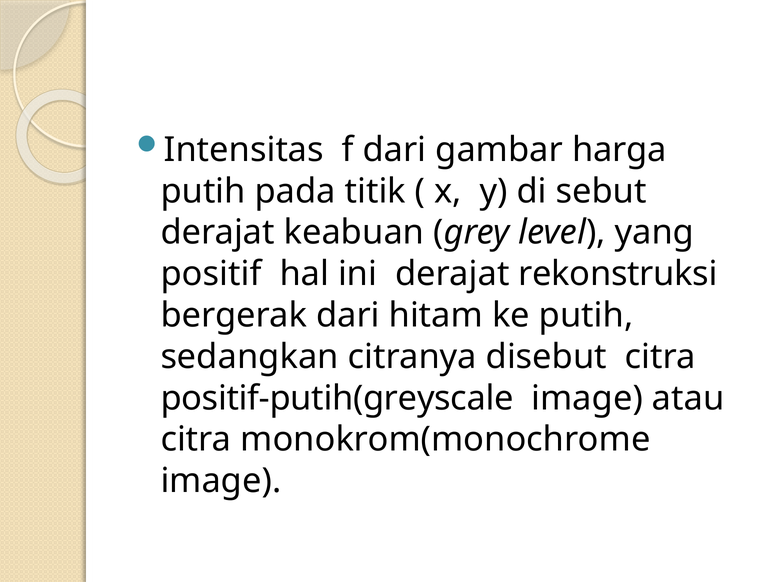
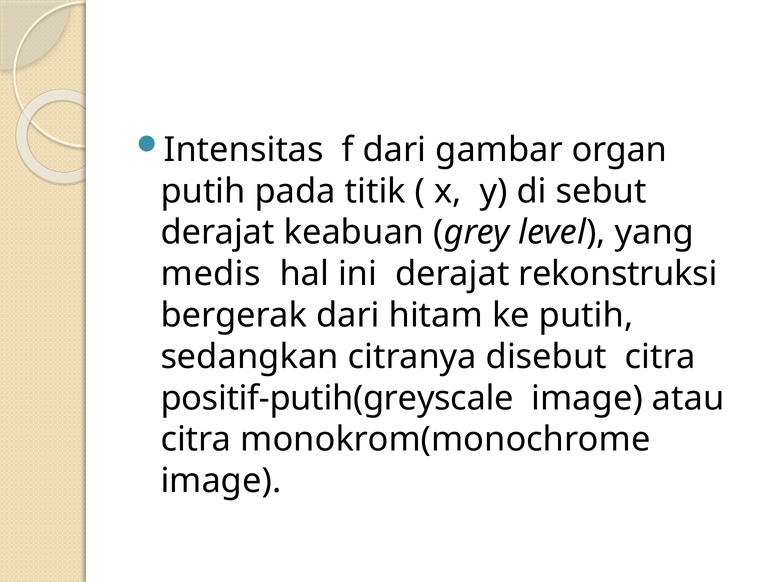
harga: harga -> organ (619, 150)
positif: positif -> medis (211, 274)
